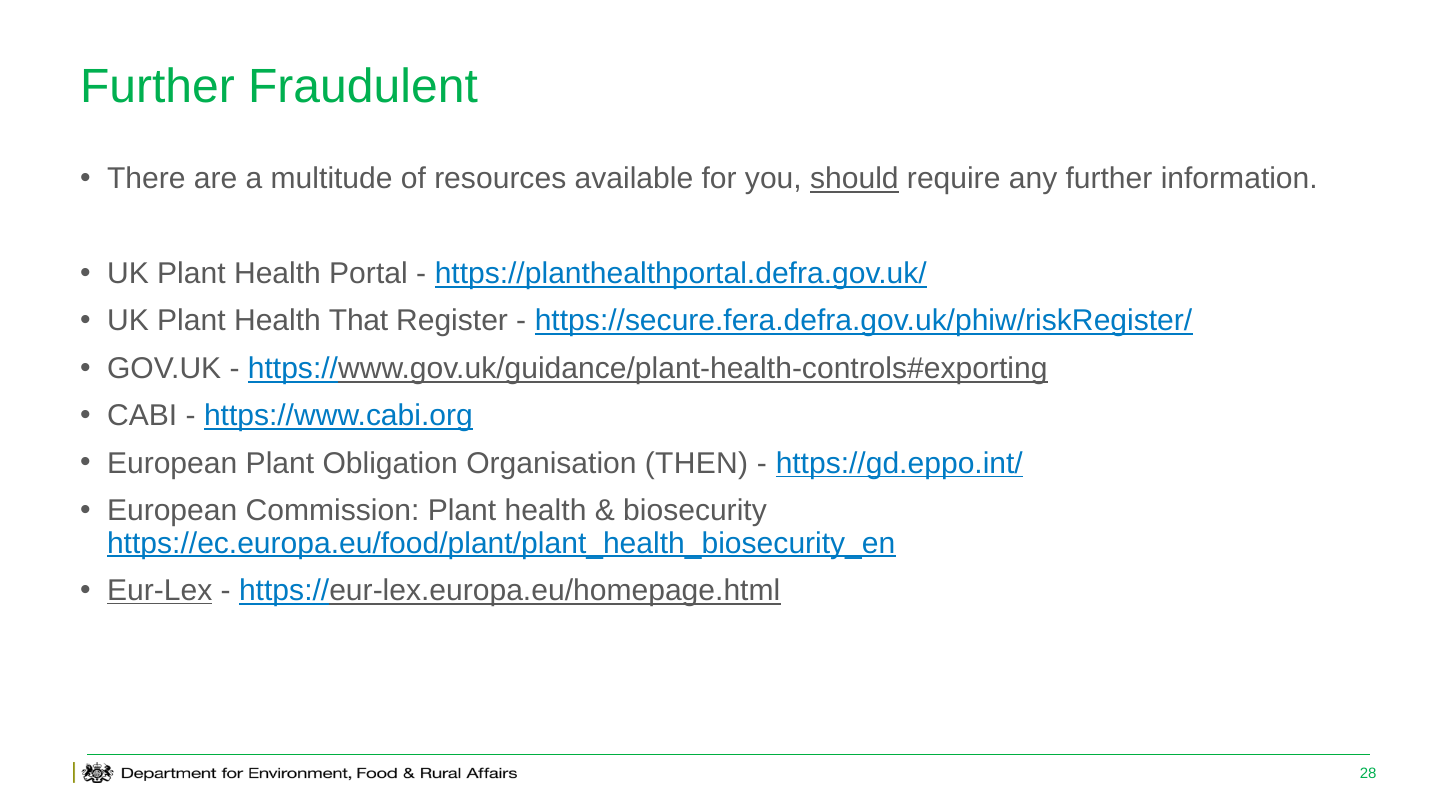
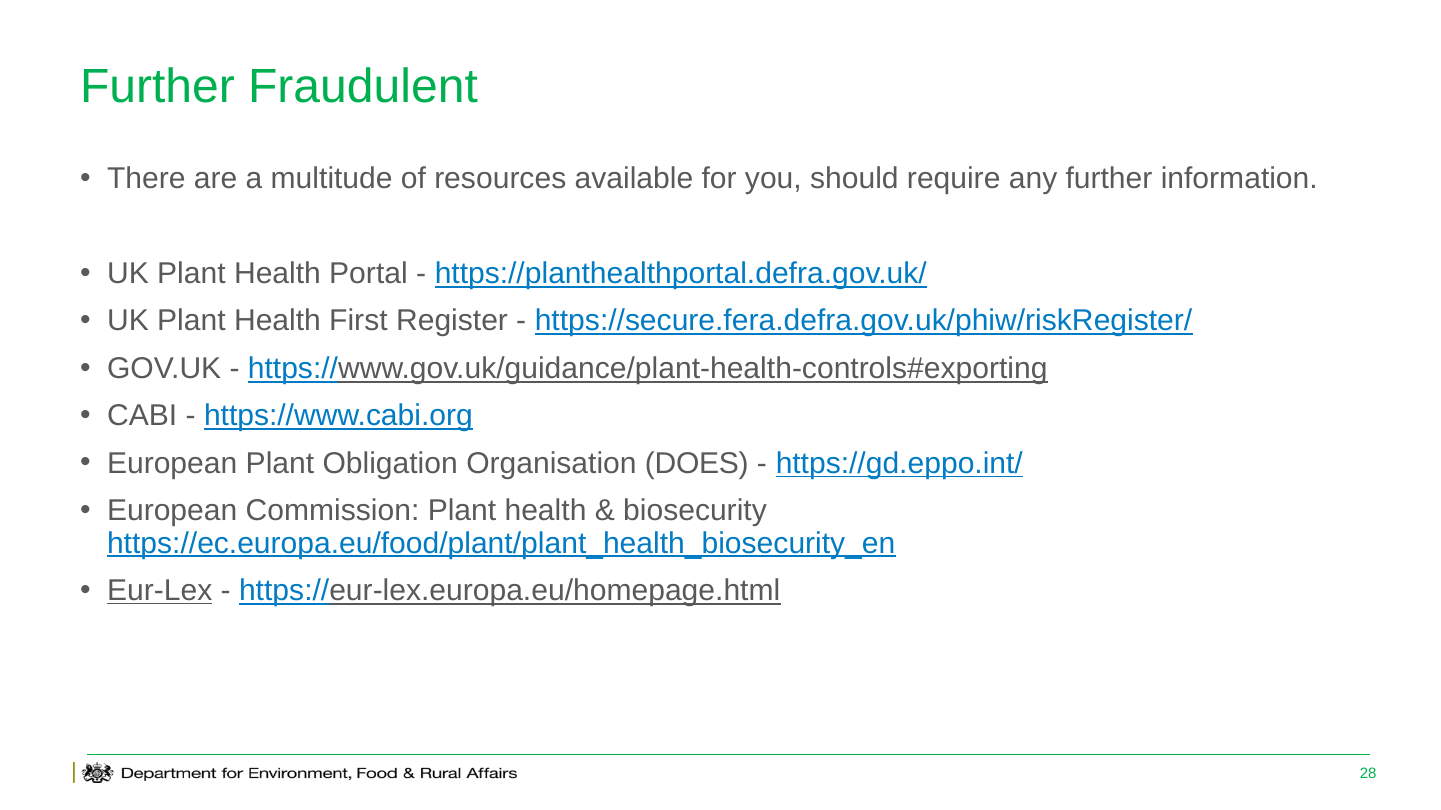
should underline: present -> none (854, 179)
That: That -> First (358, 321)
THEN: THEN -> DOES (697, 464)
